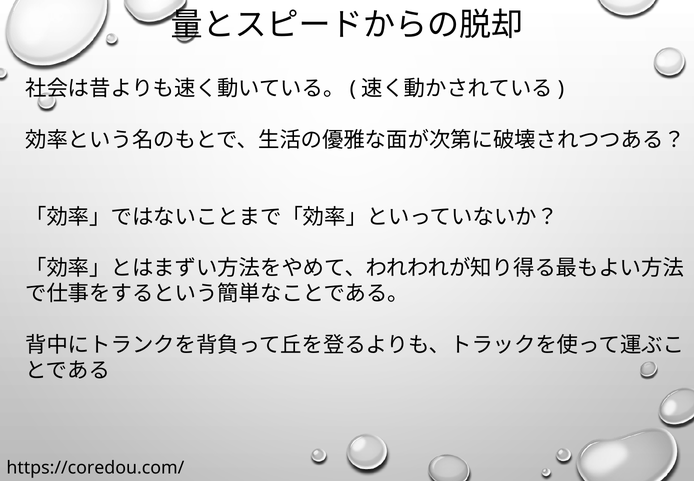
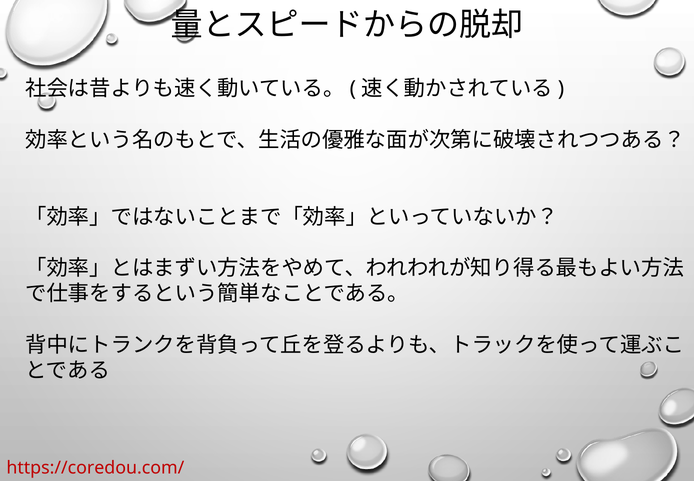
https://coredou.com/ colour: black -> red (95, 467)
